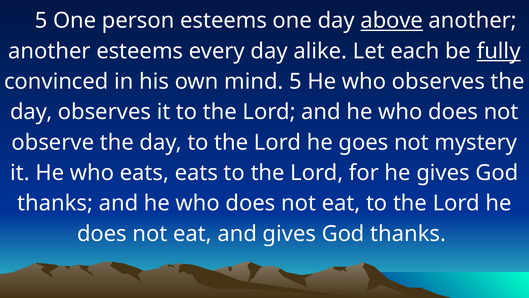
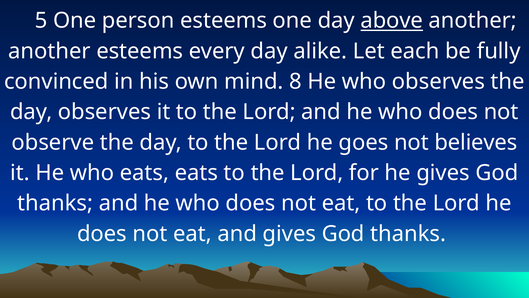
fully underline: present -> none (499, 51)
mind 5: 5 -> 8 (296, 81)
mystery: mystery -> believes (476, 142)
